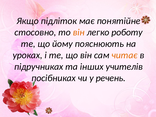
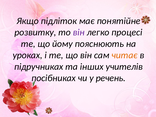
стосовно: стосовно -> розвитку (35, 32)
він colour: orange -> purple (79, 32)
роботу: роботу -> процесі (127, 32)
